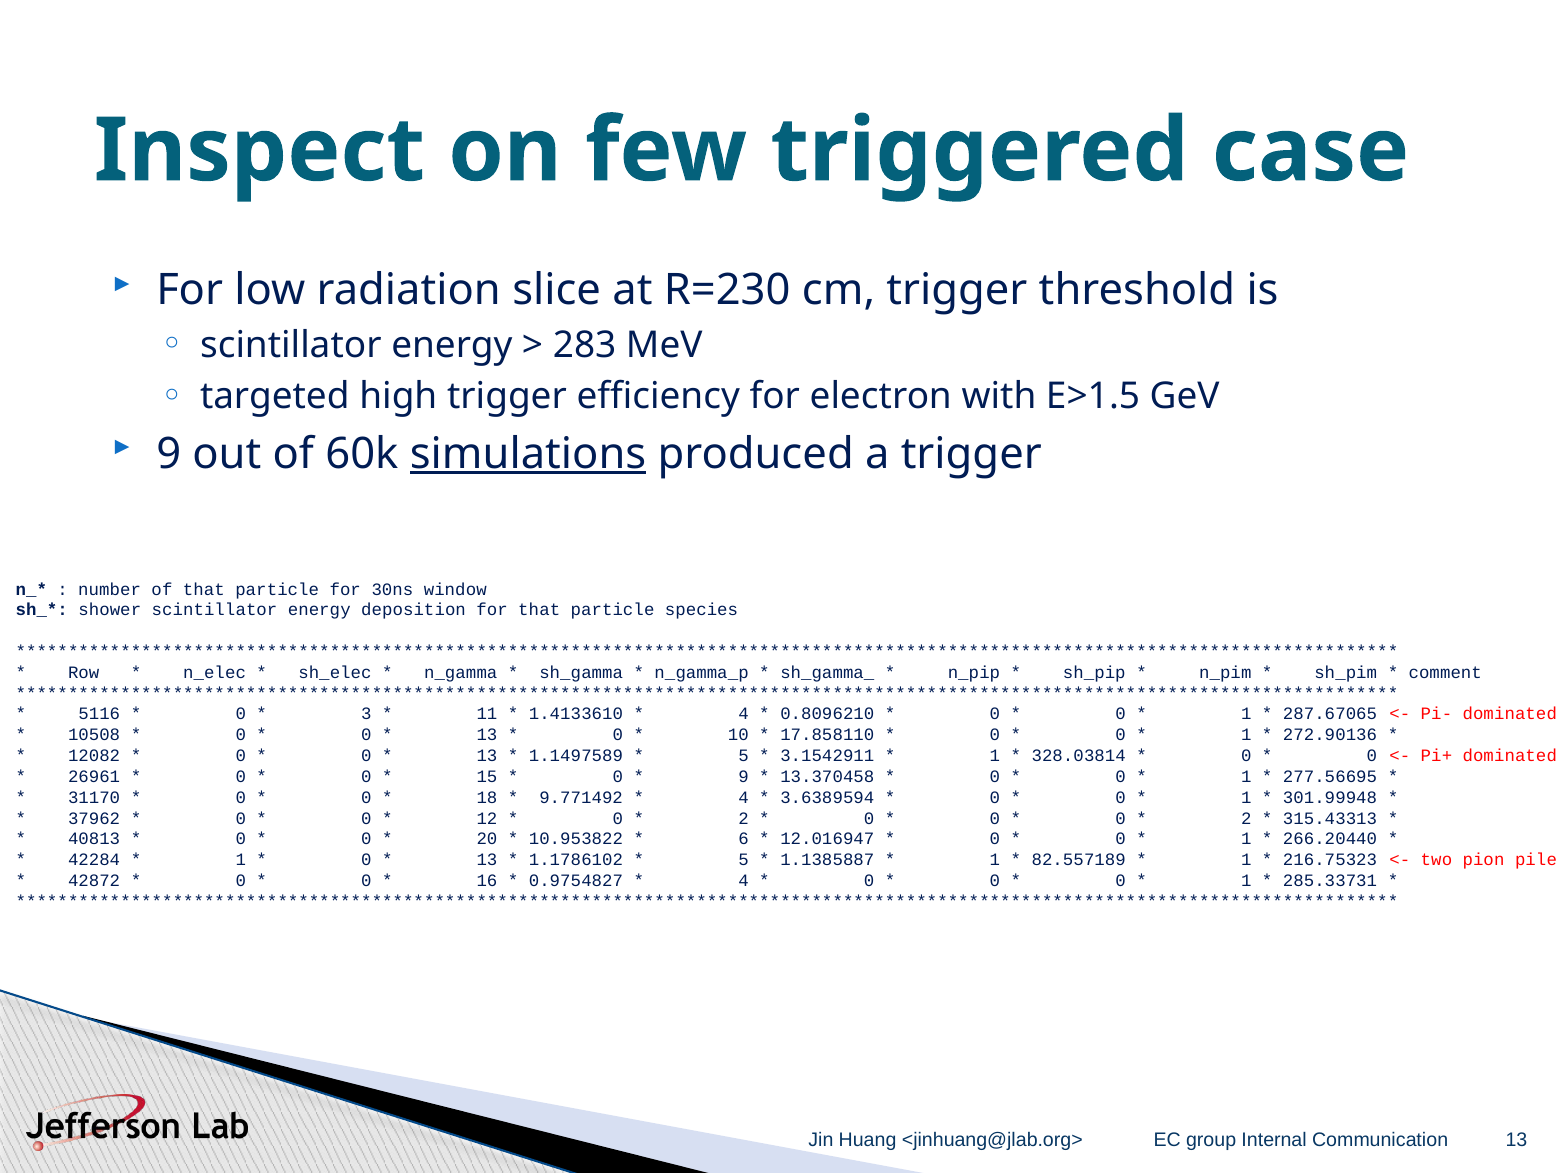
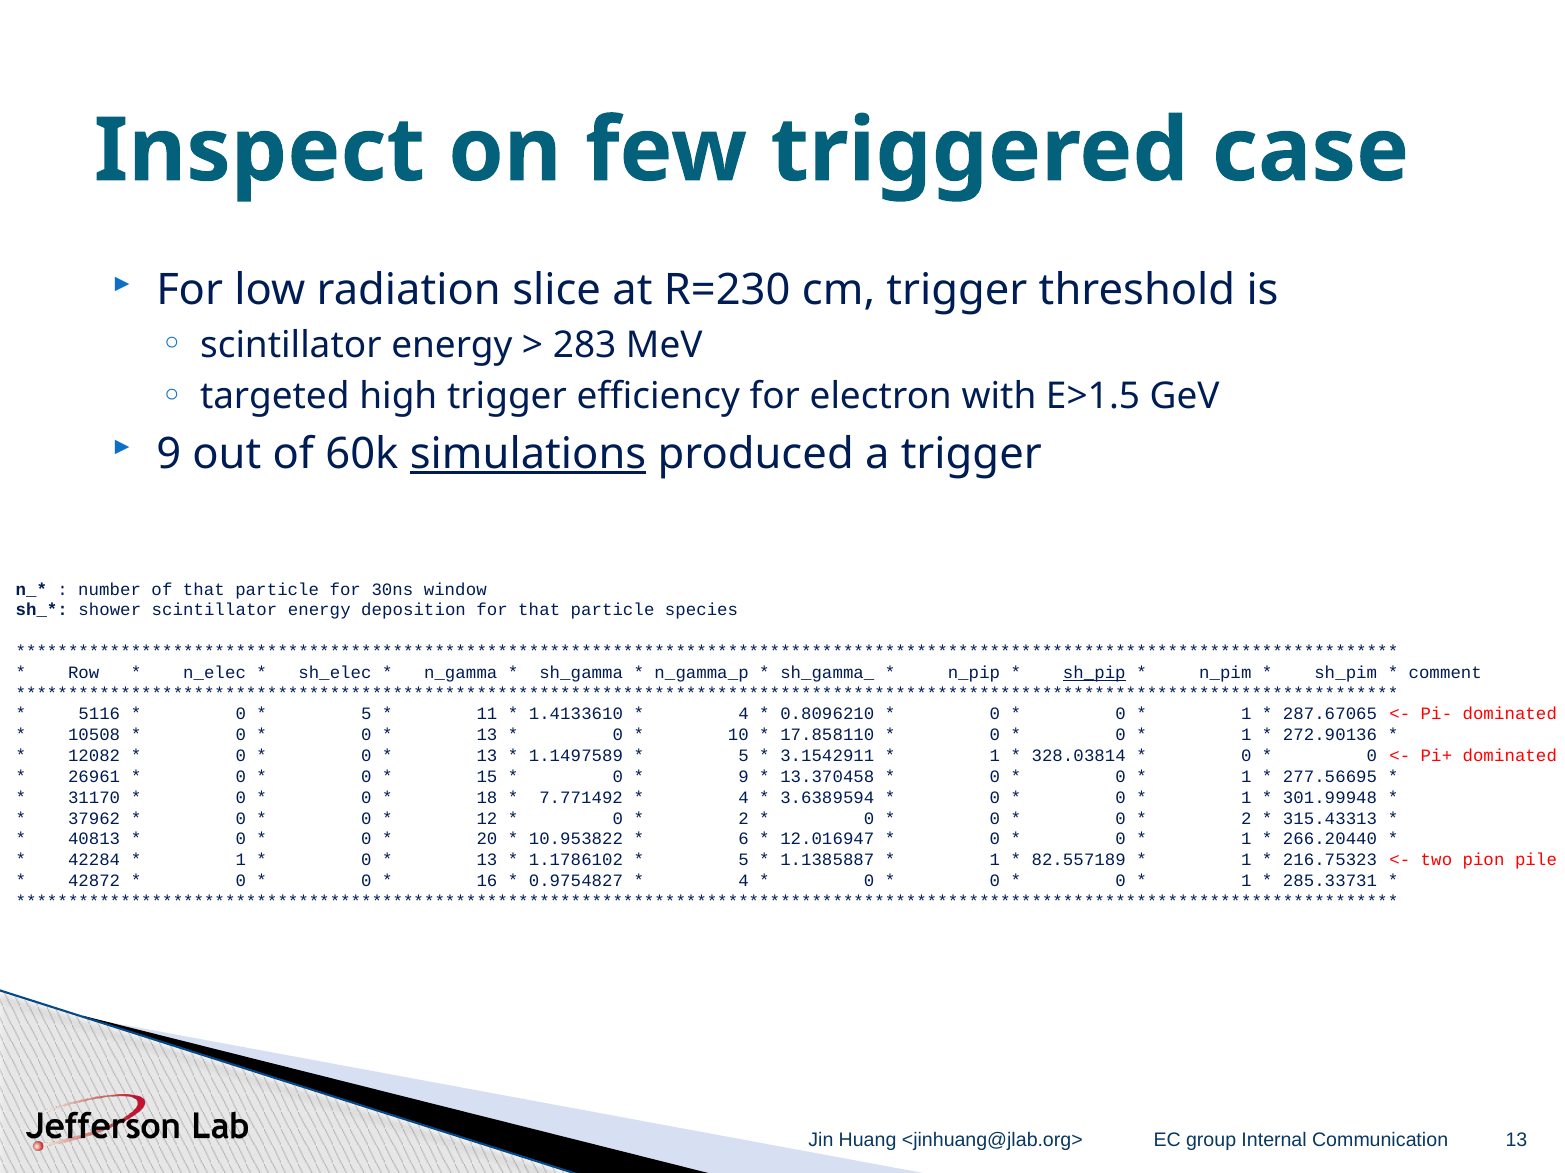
sh_pip underline: none -> present (1094, 673)
3: 3 -> 5 (366, 715)
9.771492: 9.771492 -> 7.771492 (581, 798)
